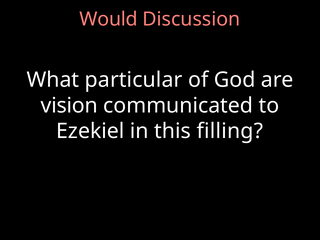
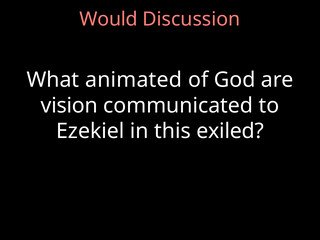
particular: particular -> animated (134, 80)
filling: filling -> exiled (230, 131)
